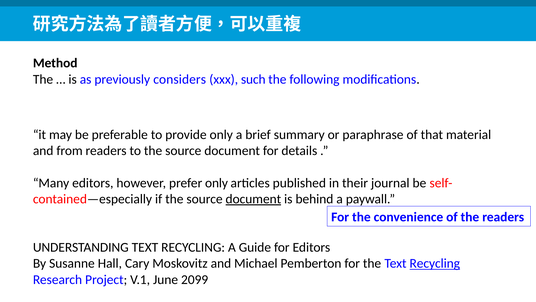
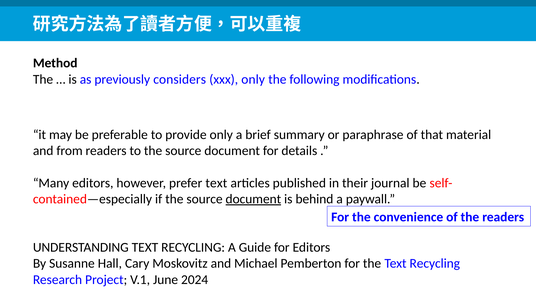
xxx such: such -> only (253, 79)
prefer only: only -> text (216, 183)
Recycling underline: present -> none (435, 263)
2099: 2099 -> 2024 (195, 279)
